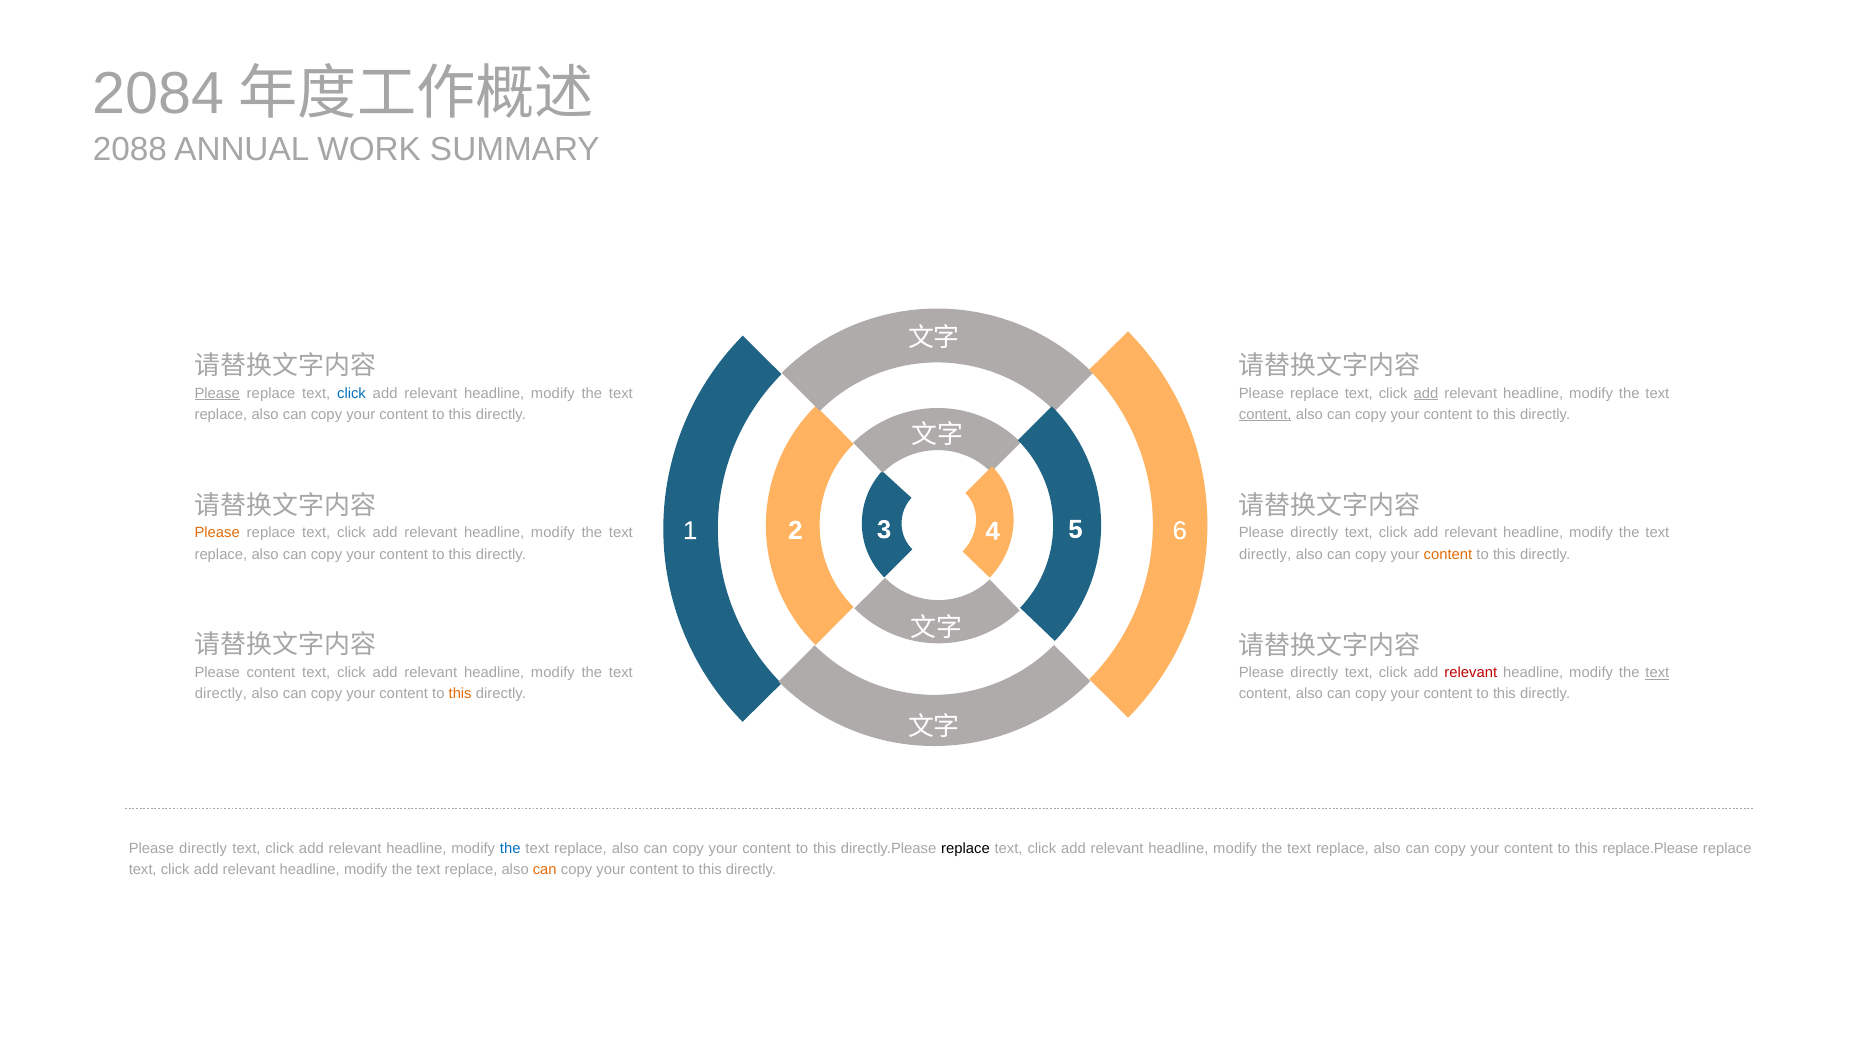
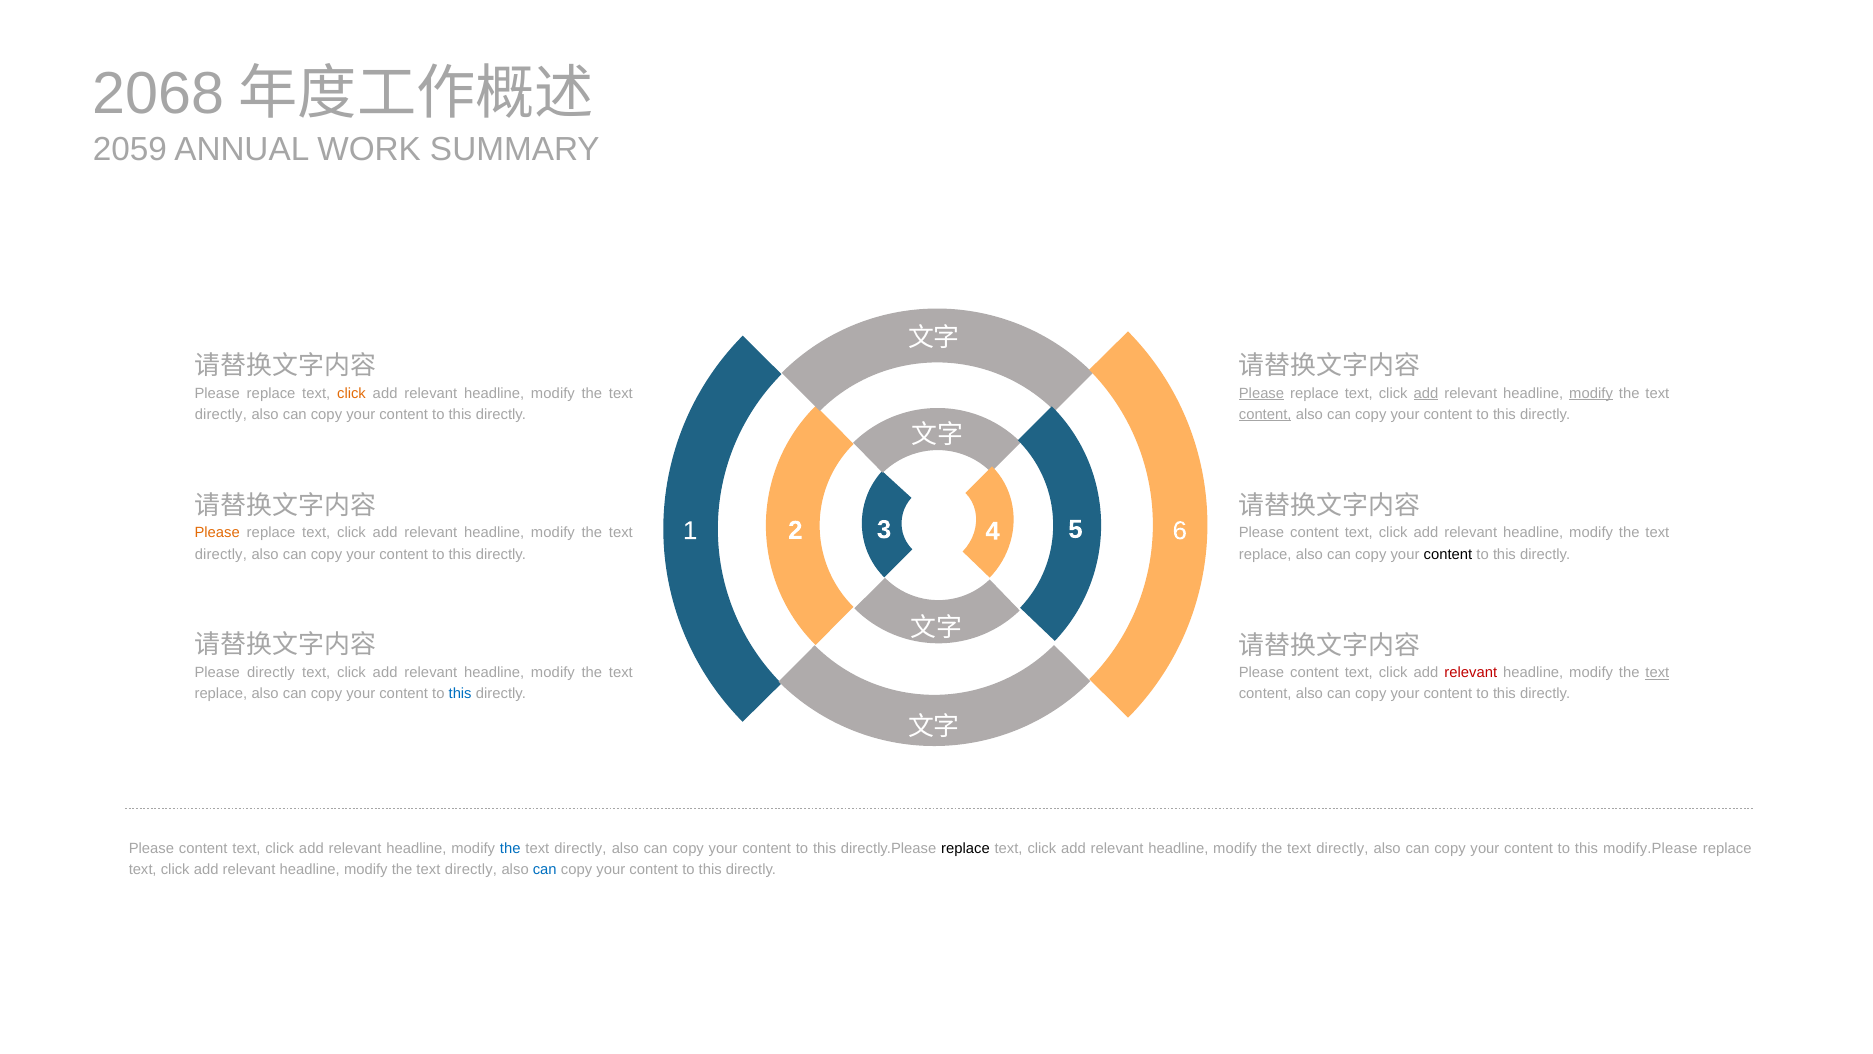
2084: 2084 -> 2068 (159, 94)
2088: 2088 -> 2059 (130, 149)
Please underline: present -> none (217, 393)
click colour: blue -> orange (352, 393)
Please underline: none -> present (1261, 393)
modify underline: none -> present (1591, 393)
replace: replace -> directly (221, 414)
directly: directly -> content (1314, 533)
replace: replace -> directly (221, 554)
directly: directly -> replace (1265, 554)
content colour: orange -> black (1448, 554)
Please content: content -> directly (271, 672)
directly: directly -> content (1314, 673)
directly: directly -> replace (221, 693)
this colour: orange -> blue (460, 693)
directly: directly -> content (203, 848)
replace: replace -> directly (580, 848)
replace: replace -> directly (1342, 848)
replace.Please: replace.Please -> modify.Please (1650, 848)
replace: replace -> directly (471, 869)
can colour: orange -> blue (545, 869)
